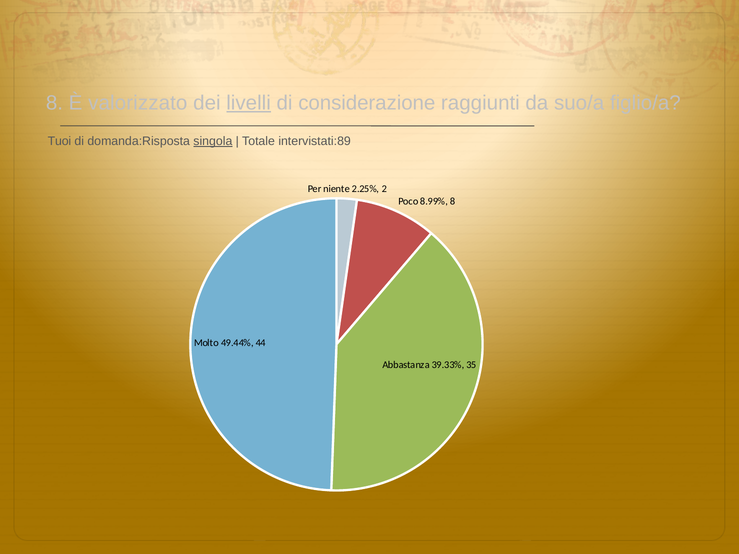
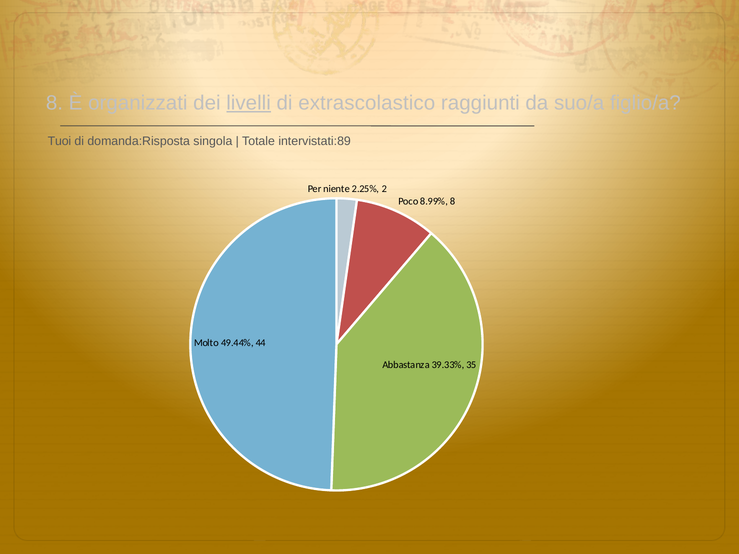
valorizzato: valorizzato -> organizzati (138, 103)
considerazione: considerazione -> extrascolastico (367, 103)
singola underline: present -> none (213, 141)
